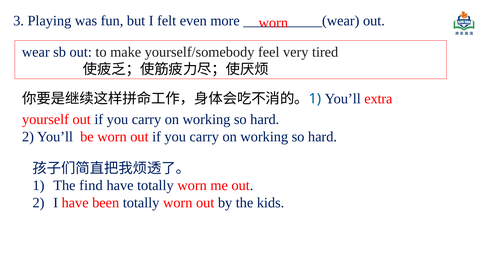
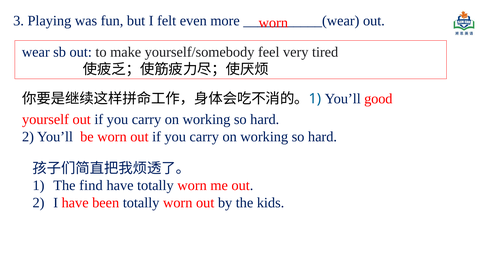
extra: extra -> good (378, 99)
